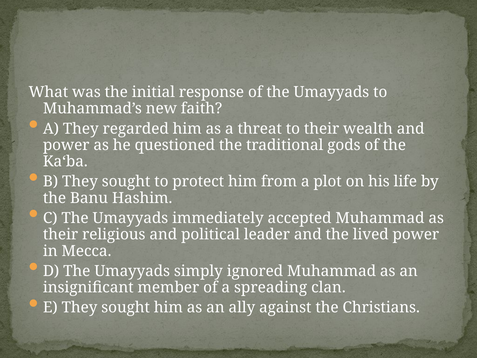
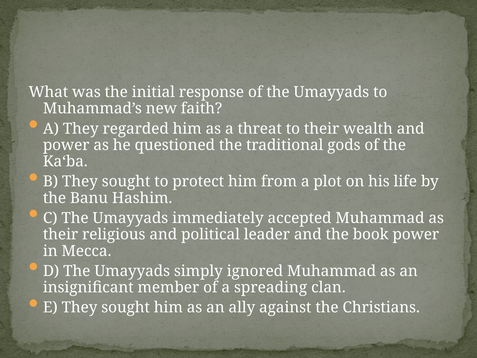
lived: lived -> book (371, 234)
